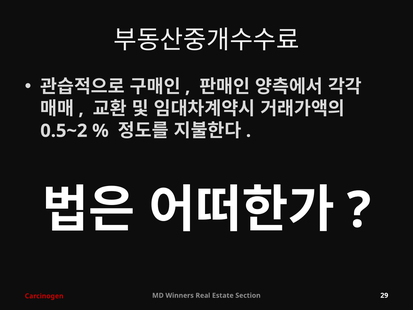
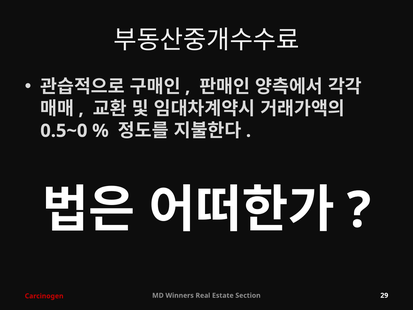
0.5~2: 0.5~2 -> 0.5~0 (64, 131)
